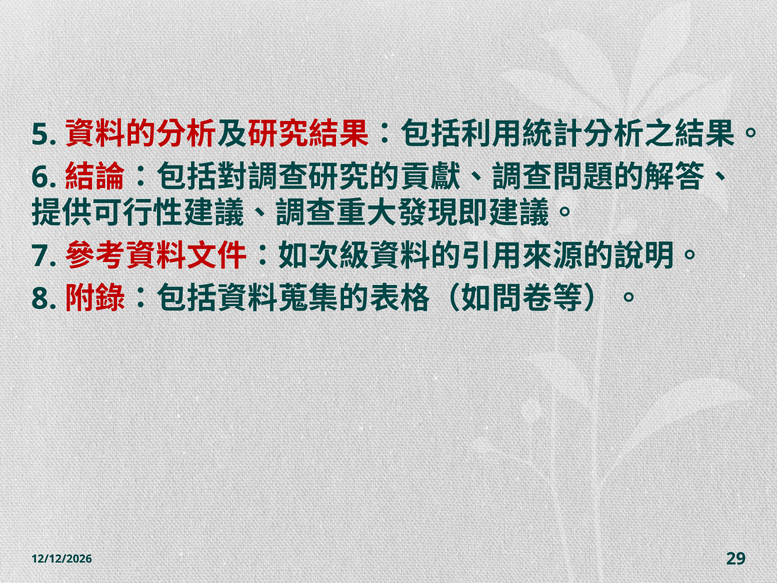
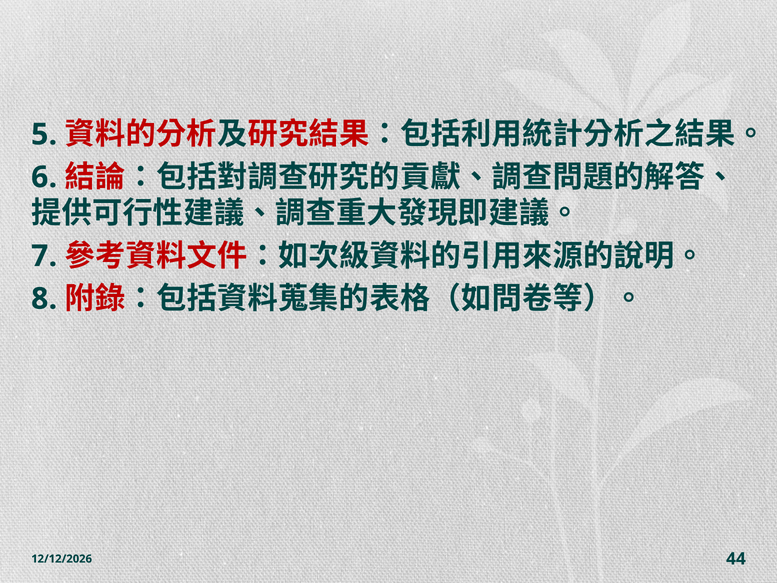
29: 29 -> 44 (736, 559)
